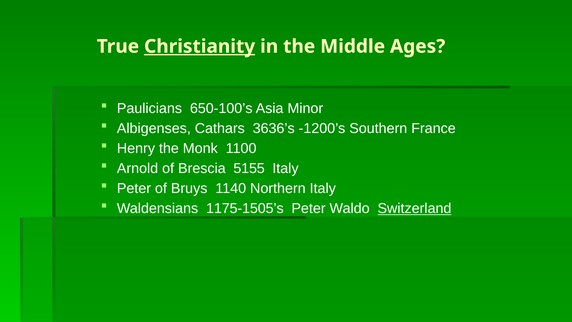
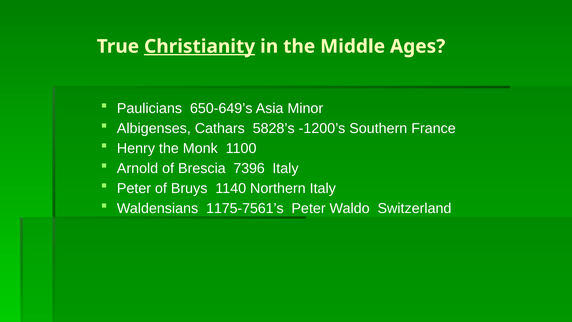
650-100’s: 650-100’s -> 650-649’s (221, 108)
3636’s: 3636’s -> 5828’s (274, 128)
5155: 5155 -> 7396 (249, 168)
1175-1505’s: 1175-1505’s -> 1175-7561’s (245, 208)
Switzerland underline: present -> none (414, 208)
